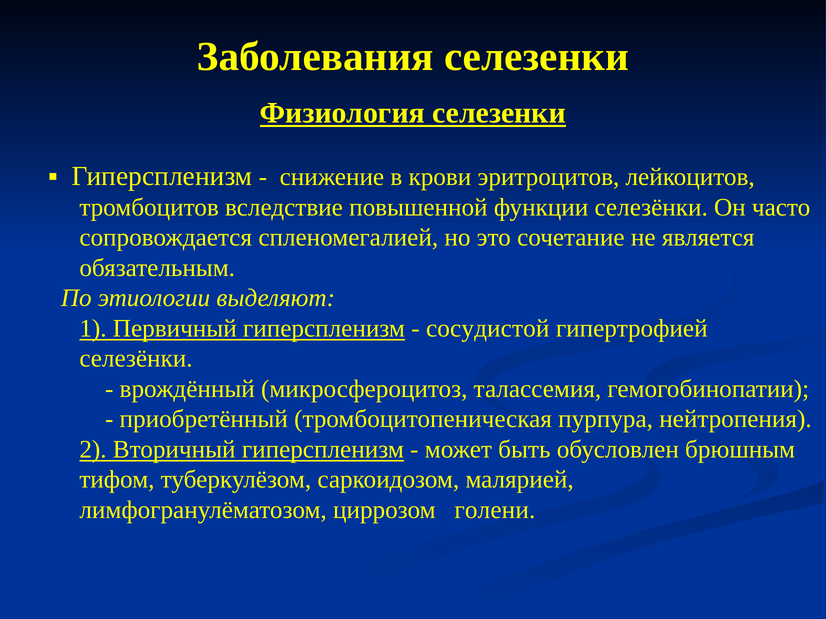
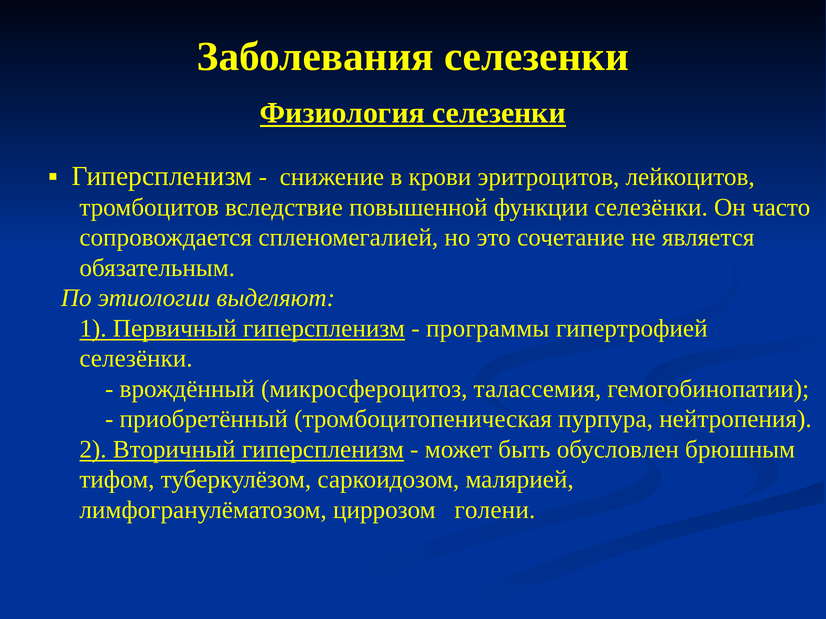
сосудистой: сосудистой -> программы (488, 329)
